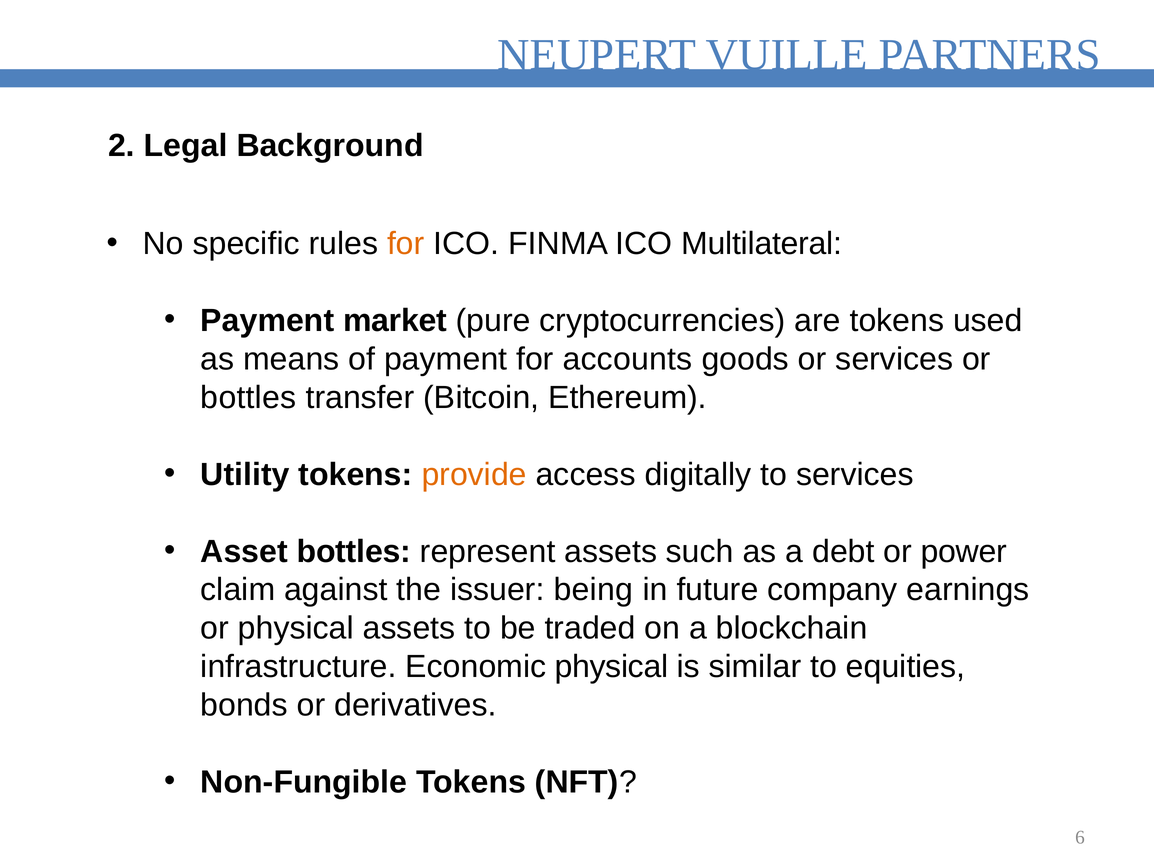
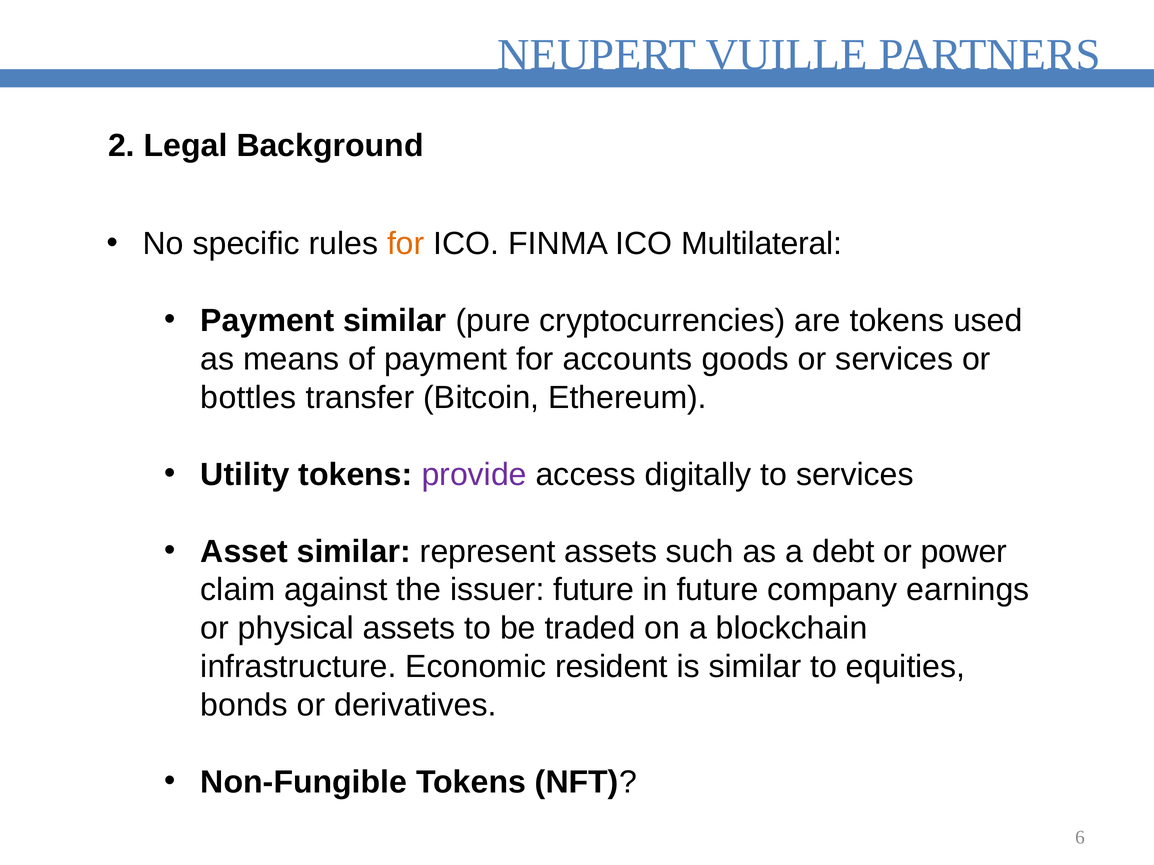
Payment market: market -> similar (395, 321)
provide colour: orange -> purple (474, 475)
Asset bottles: bottles -> similar (354, 552)
issuer being: being -> future (594, 590)
Economic physical: physical -> resident (611, 667)
